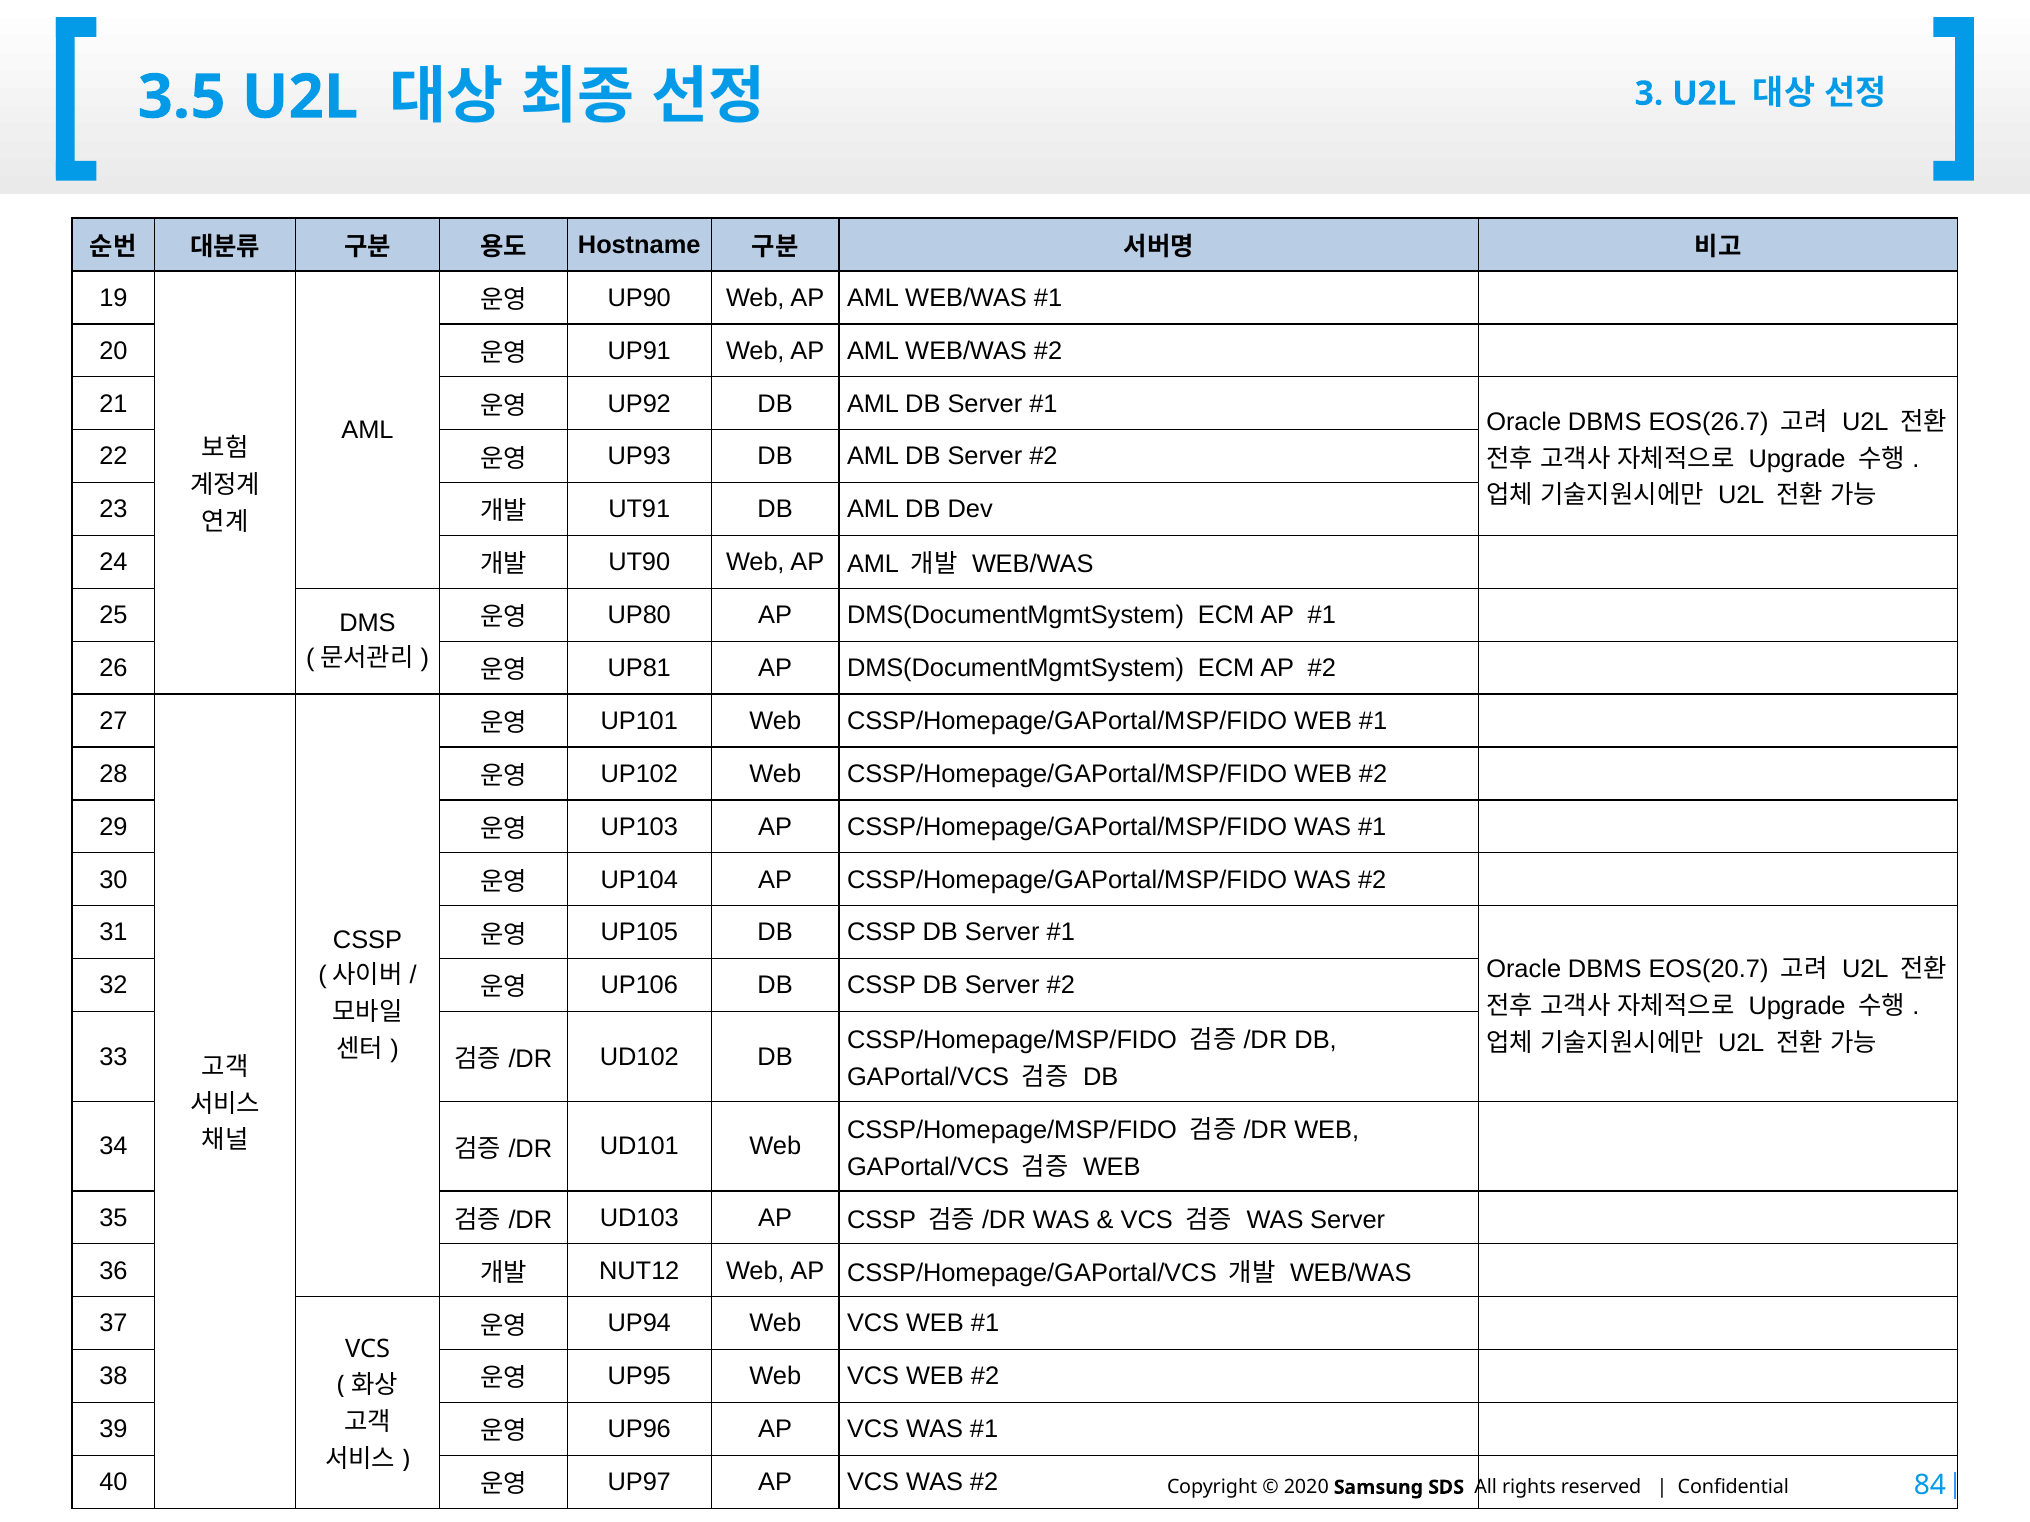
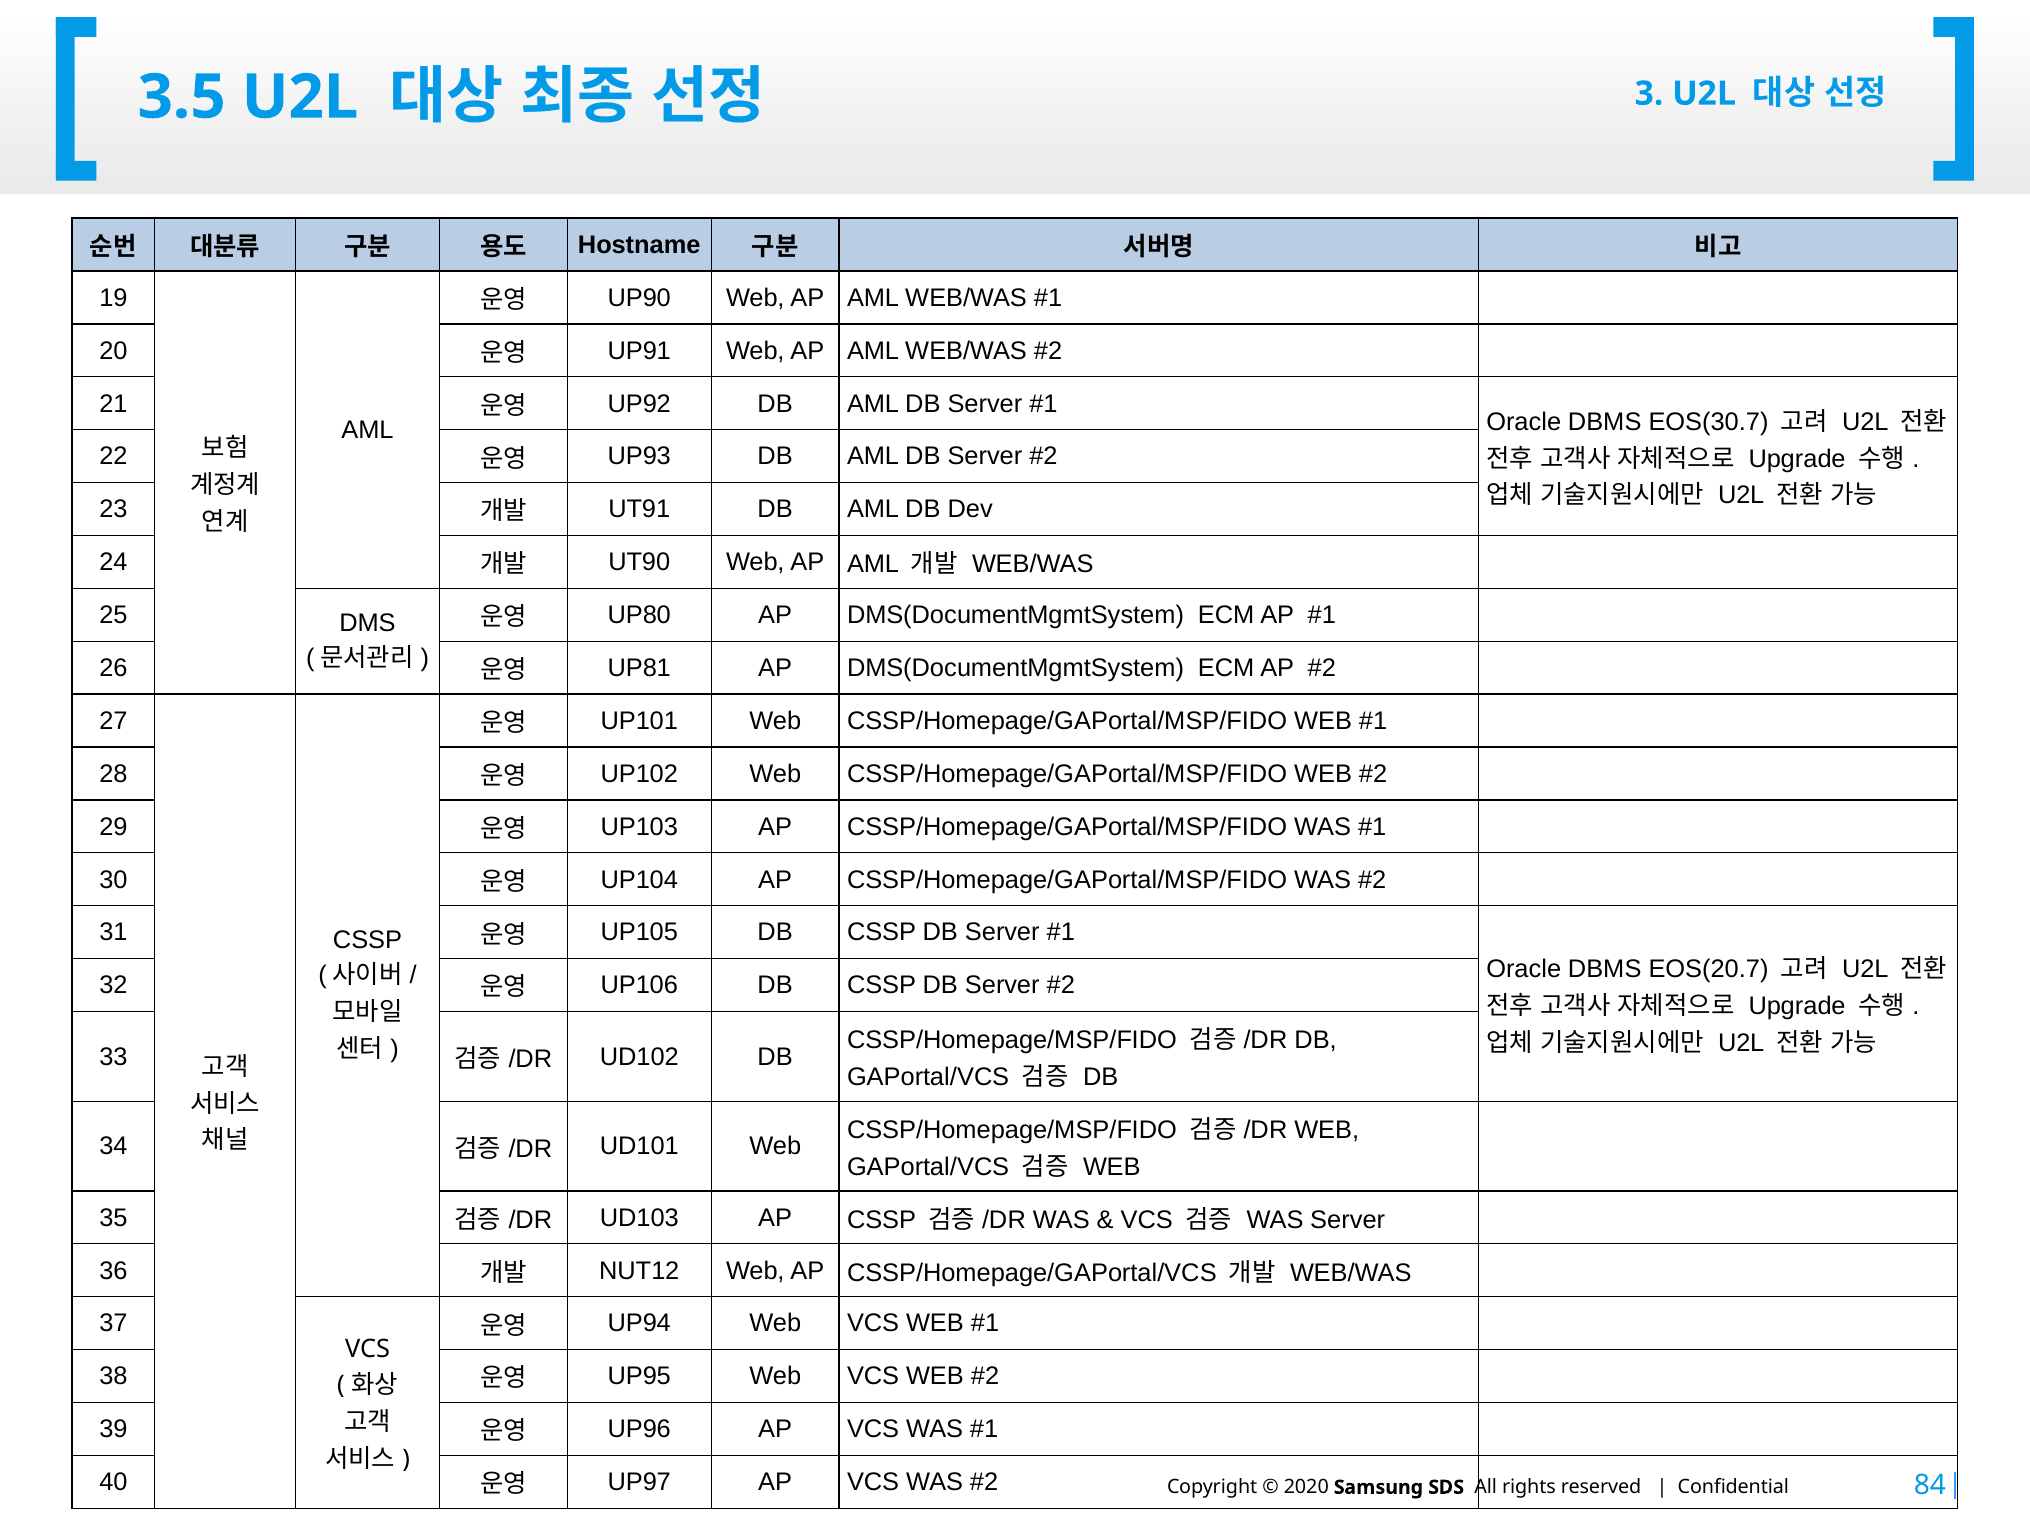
EOS(26.7: EOS(26.7 -> EOS(30.7 (1709, 422)
